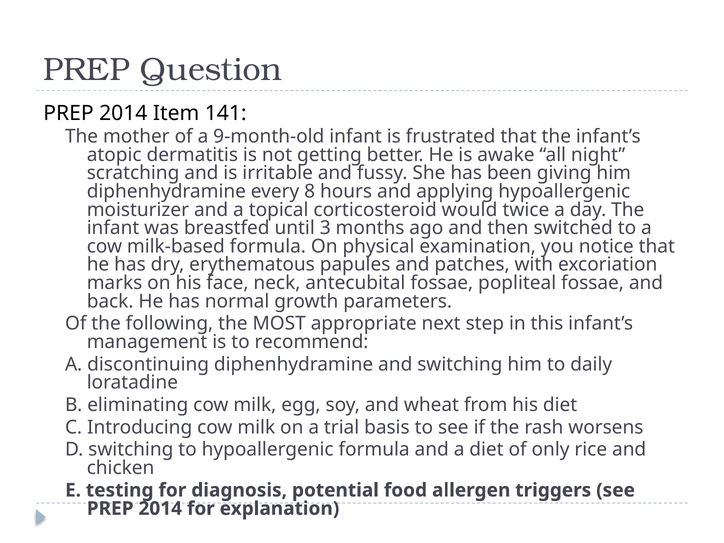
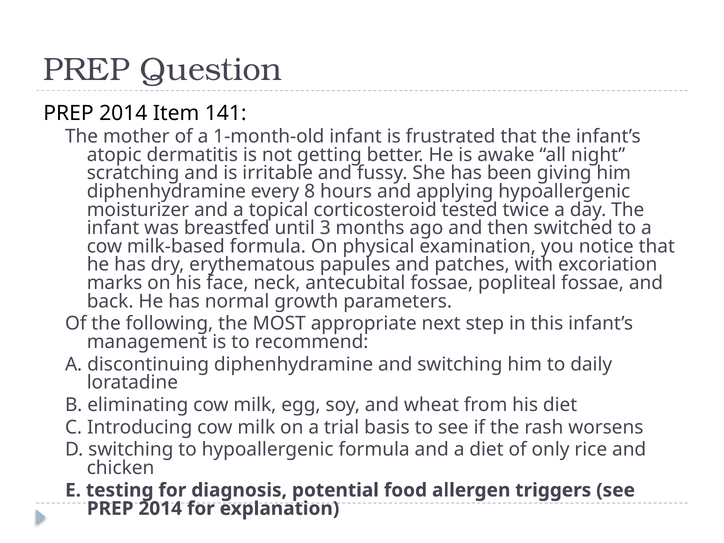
9-month-old: 9-month-old -> 1-month-old (269, 136)
would: would -> tested (470, 210)
